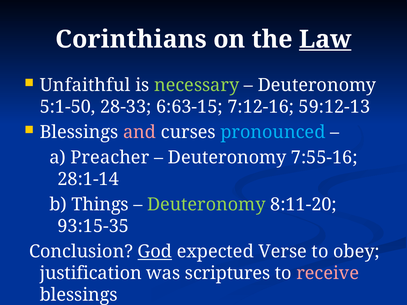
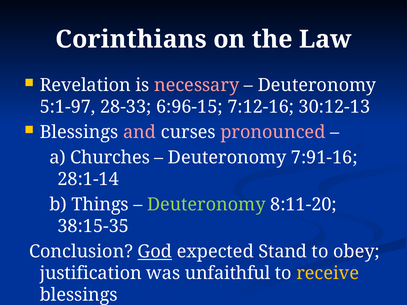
Law underline: present -> none (325, 39)
Unfaithful: Unfaithful -> Revelation (85, 85)
necessary colour: light green -> pink (197, 85)
5:1-50: 5:1-50 -> 5:1-97 (68, 107)
6:63-15: 6:63-15 -> 6:96-15 (189, 107)
59:12-13: 59:12-13 -> 30:12-13 (334, 107)
pronounced colour: light blue -> pink (273, 132)
Preacher: Preacher -> Churches (110, 158)
7:55-16: 7:55-16 -> 7:91-16 (324, 158)
93:15-35: 93:15-35 -> 38:15-35 (93, 227)
Verse: Verse -> Stand (283, 252)
scriptures: scriptures -> unfaithful (228, 274)
receive colour: pink -> yellow (328, 274)
